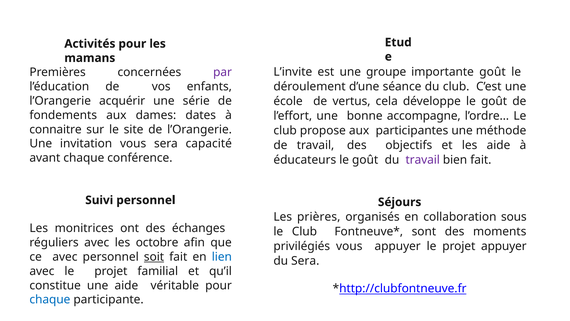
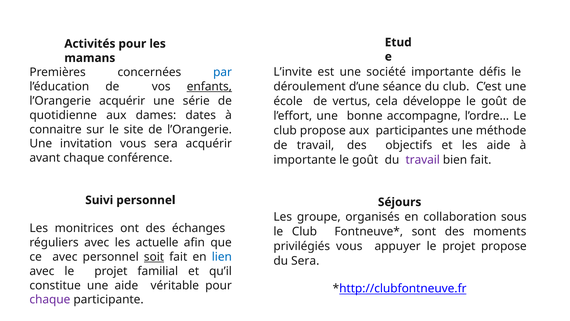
groupe: groupe -> société (386, 72)
importante goût: goût -> défis (493, 72)
par colour: purple -> blue (223, 72)
enfants underline: none -> present (209, 87)
fondements: fondements -> quotidienne (63, 115)
sera capacité: capacité -> acquérir (209, 144)
éducateurs: éducateurs -> importante (305, 160)
prières: prières -> groupe (319, 217)
octobre: octobre -> actuelle (157, 242)
projet appuyer: appuyer -> propose (504, 246)
chaque colour: blue -> purple (50, 299)
